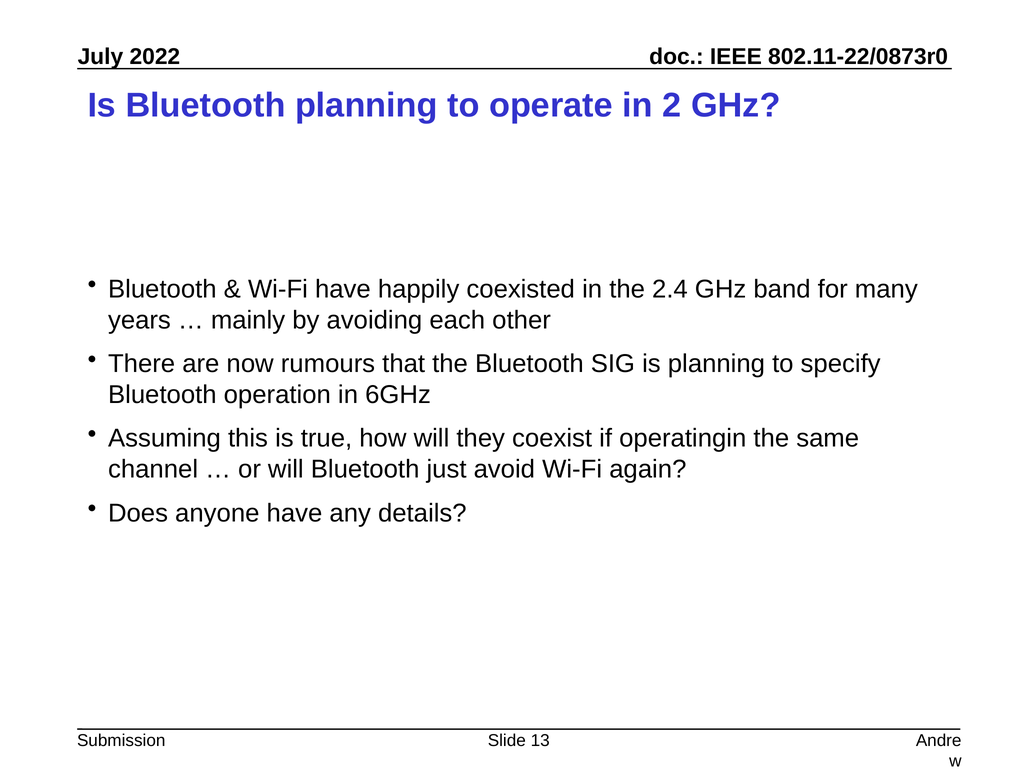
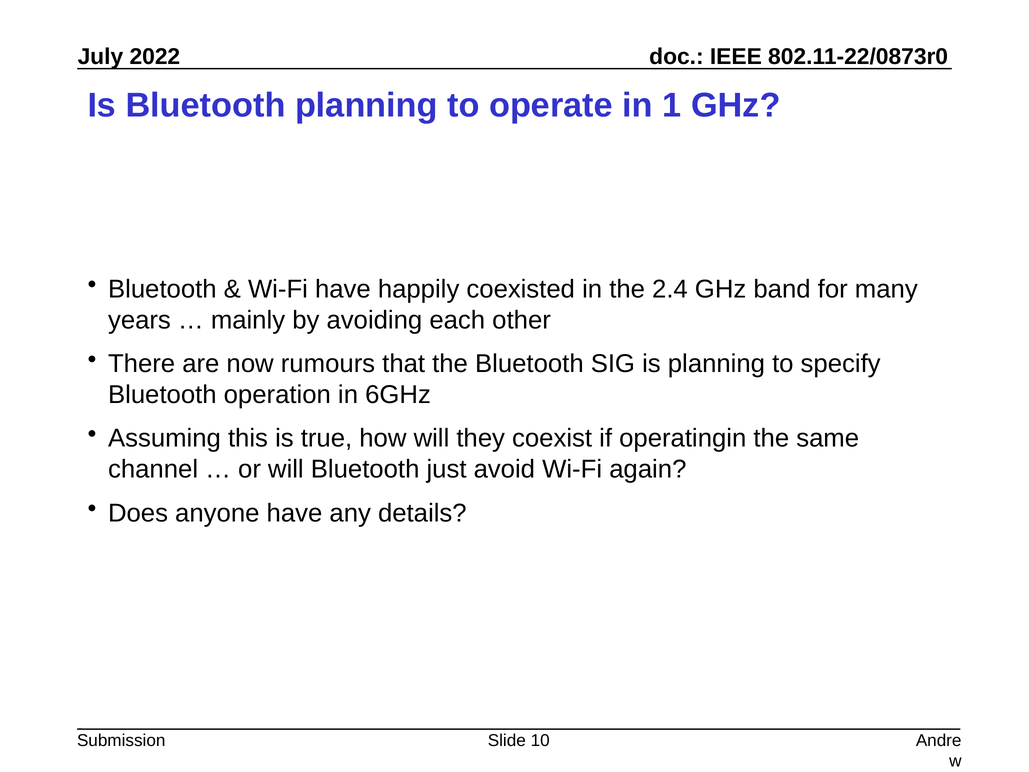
2: 2 -> 1 (672, 105)
13: 13 -> 10 (540, 740)
